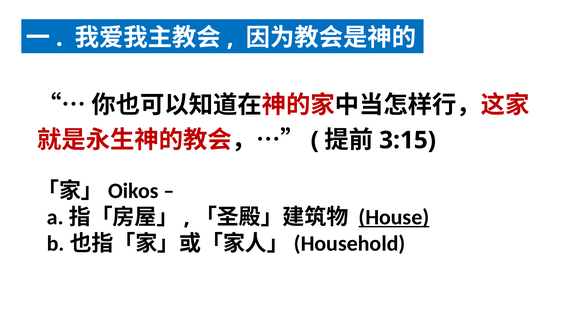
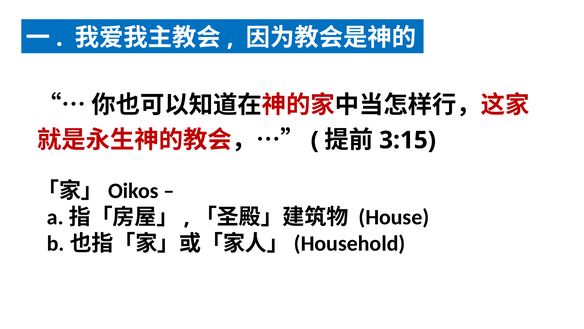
House underline: present -> none (394, 217)
